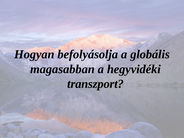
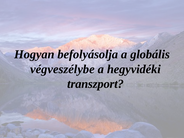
magasabban: magasabban -> végveszélybe (62, 69)
